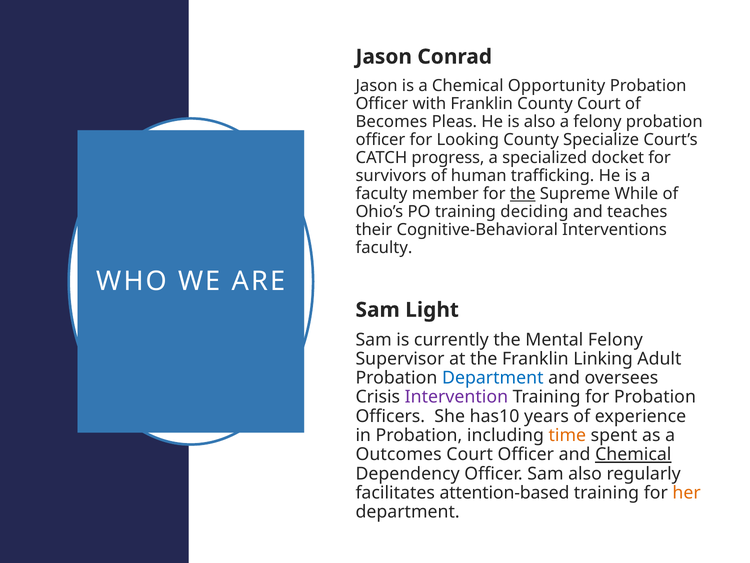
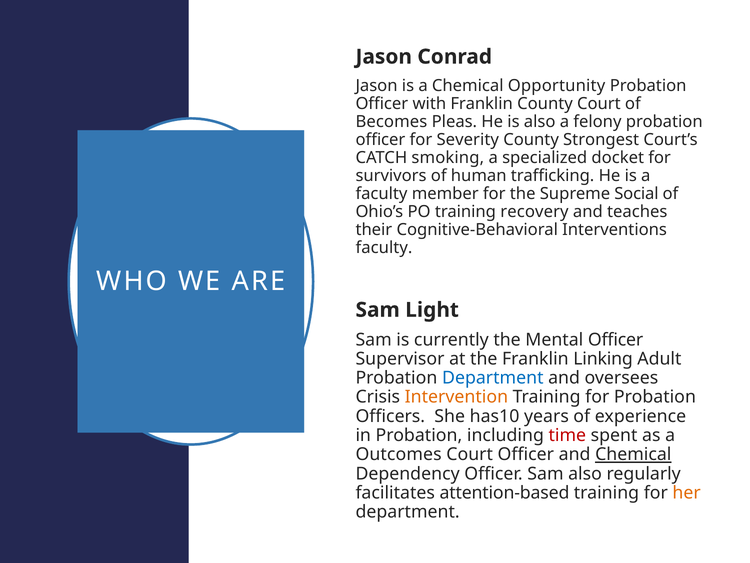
Looking: Looking -> Severity (468, 140)
Specialize: Specialize -> Strongest (601, 140)
progress: progress -> smoking (448, 158)
the underline: present -> none (523, 194)
While: While -> Social (636, 194)
deciding: deciding -> recovery (534, 212)
Mental Felony: Felony -> Officer (616, 339)
Intervention colour: purple -> orange (456, 397)
time colour: orange -> red (567, 435)
